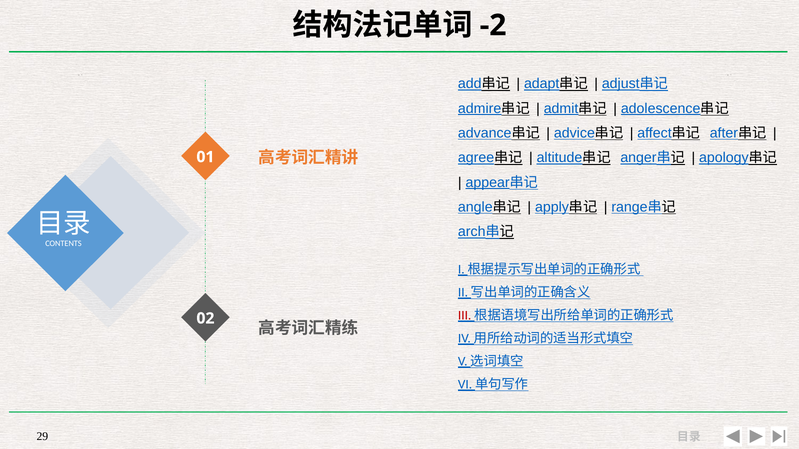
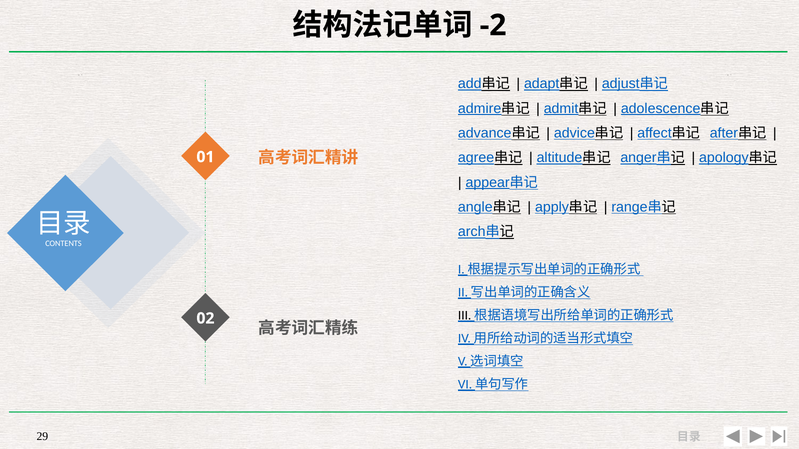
III colour: red -> black (465, 316)
